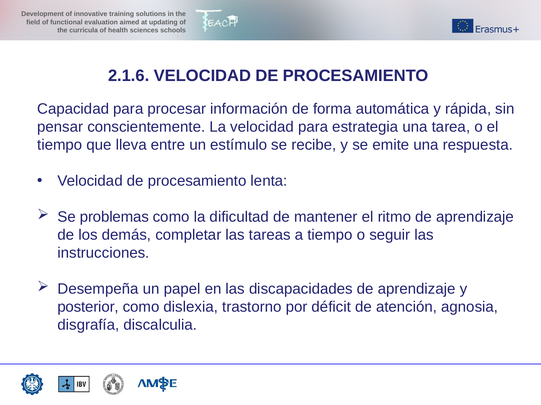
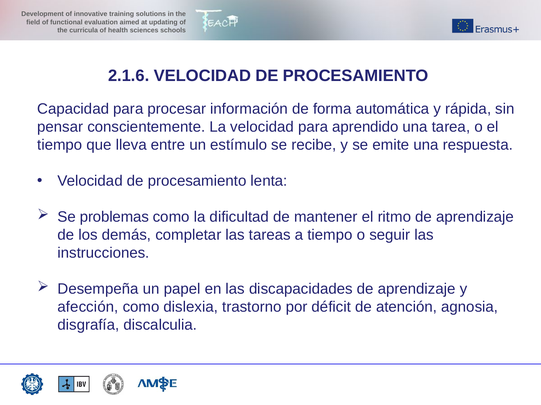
estrategia: estrategia -> aprendido (365, 127)
posterior: posterior -> afección (88, 308)
